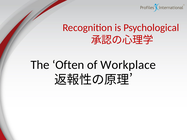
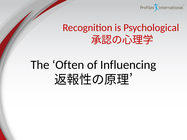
Workplace: Workplace -> Influencing (128, 65)
